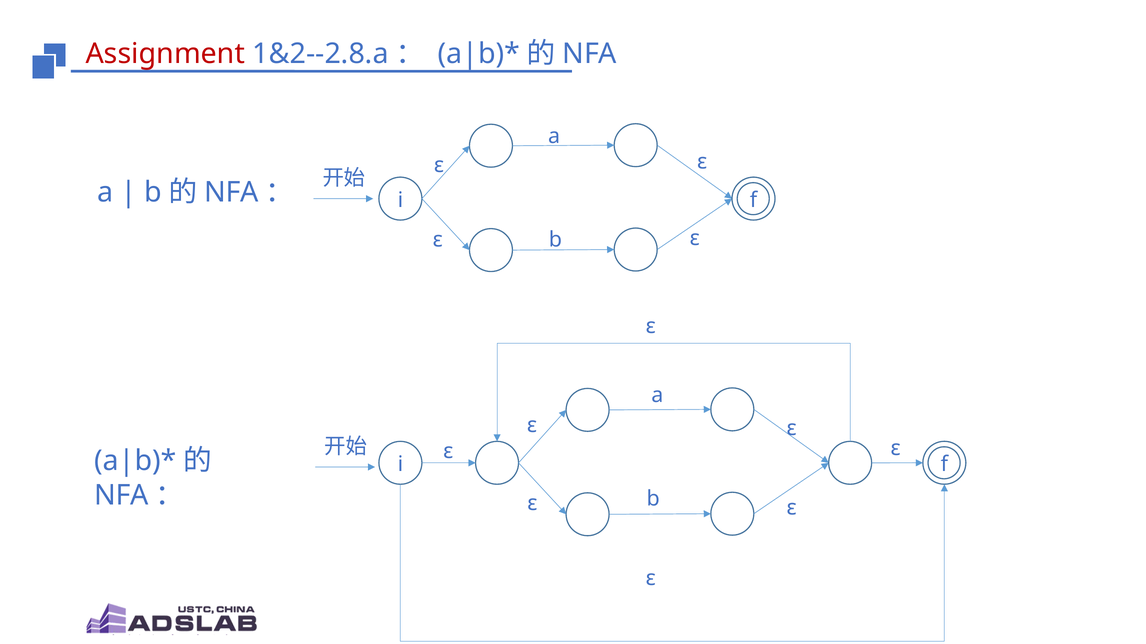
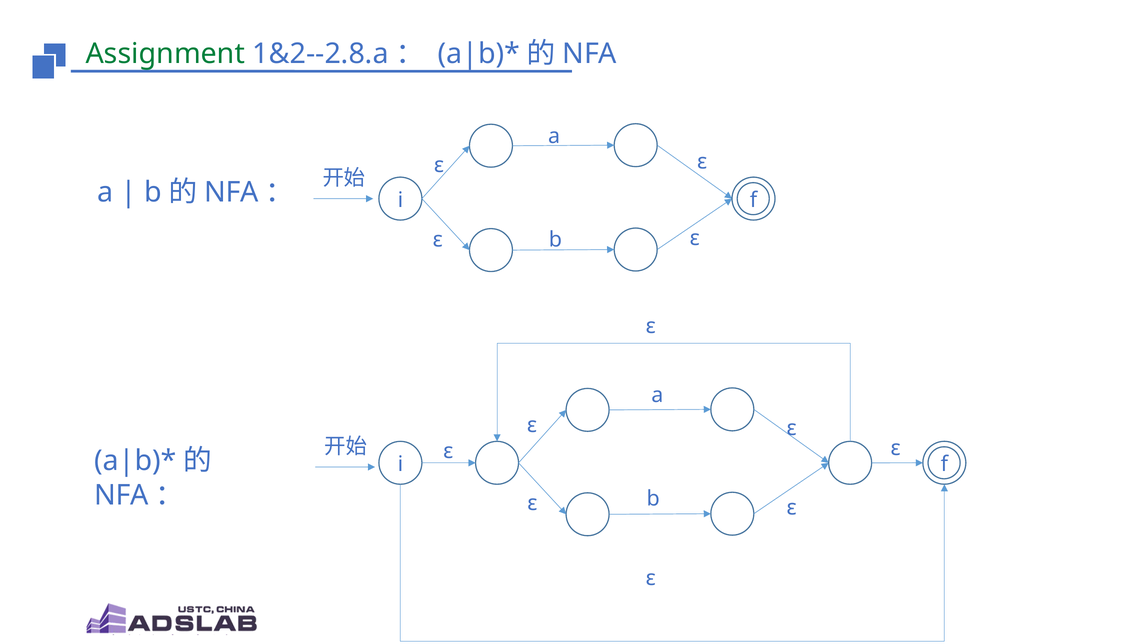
Assignment colour: red -> green (165, 54)
